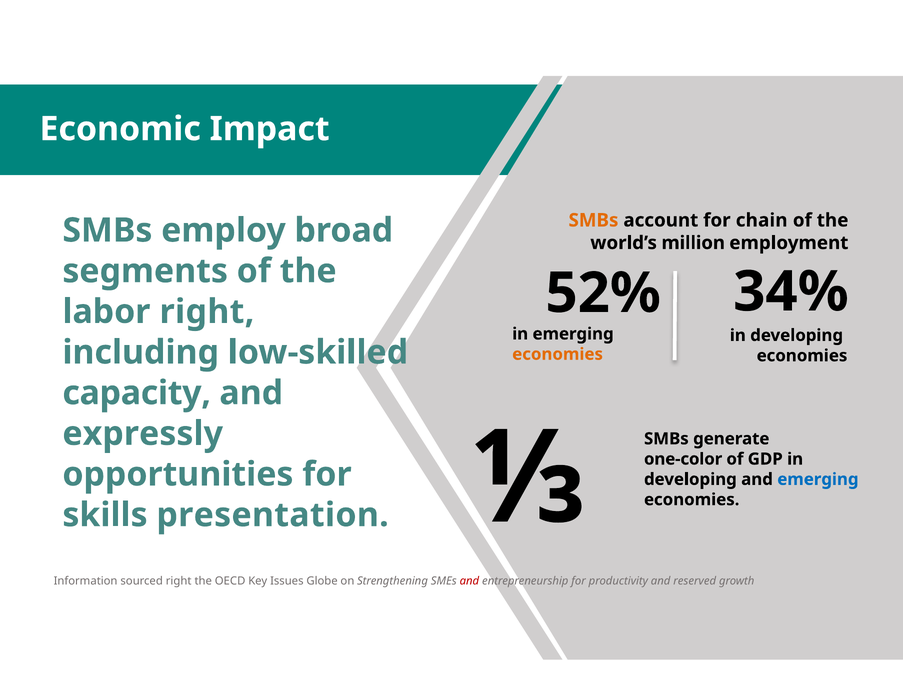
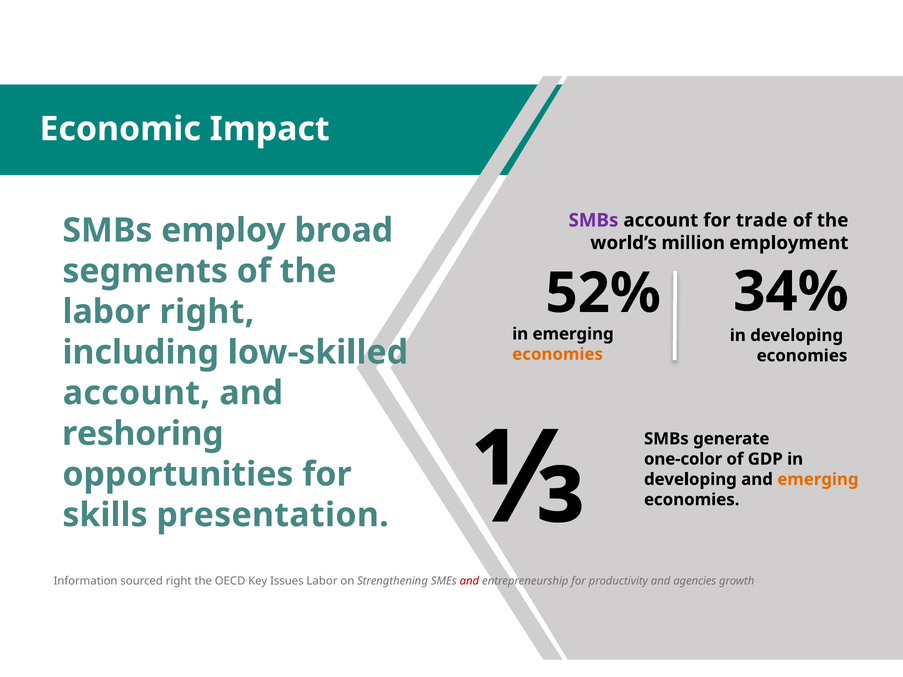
SMBs colour: orange -> purple (593, 220)
chain: chain -> trade (762, 220)
capacity: capacity -> account (136, 393)
expressly: expressly -> reshoring (143, 434)
emerging colour: blue -> orange (818, 480)
Issues Globe: Globe -> Labor (322, 581)
reserved: reserved -> agencies (695, 581)
